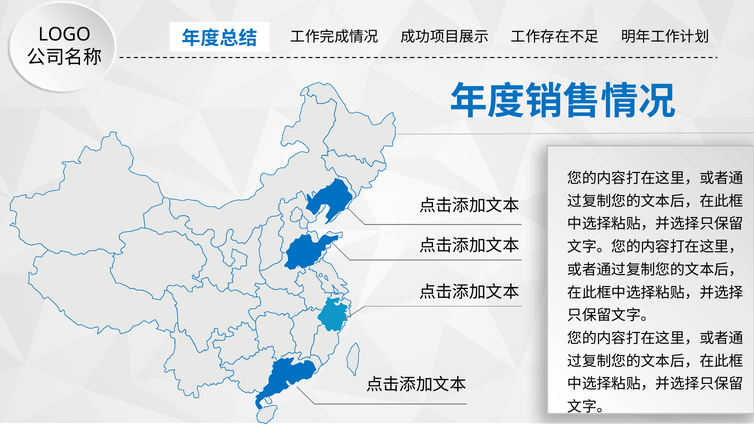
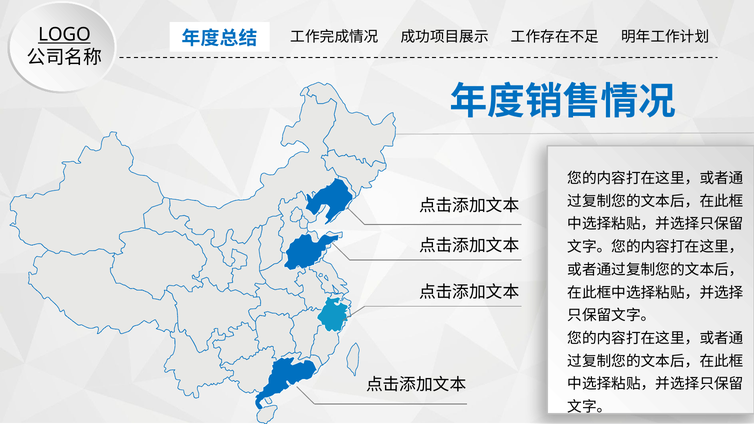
LOGO underline: none -> present (64, 35)
